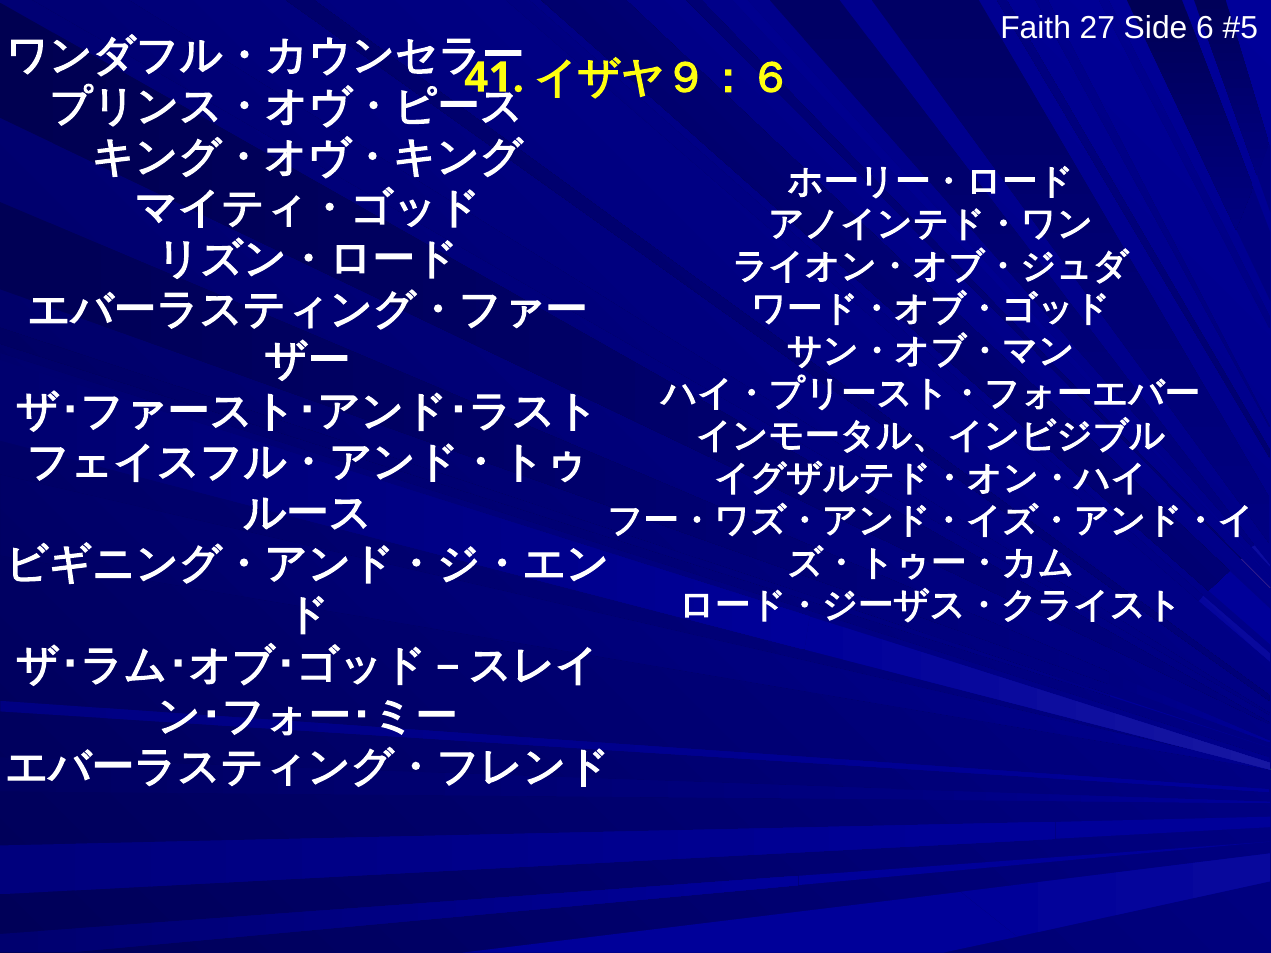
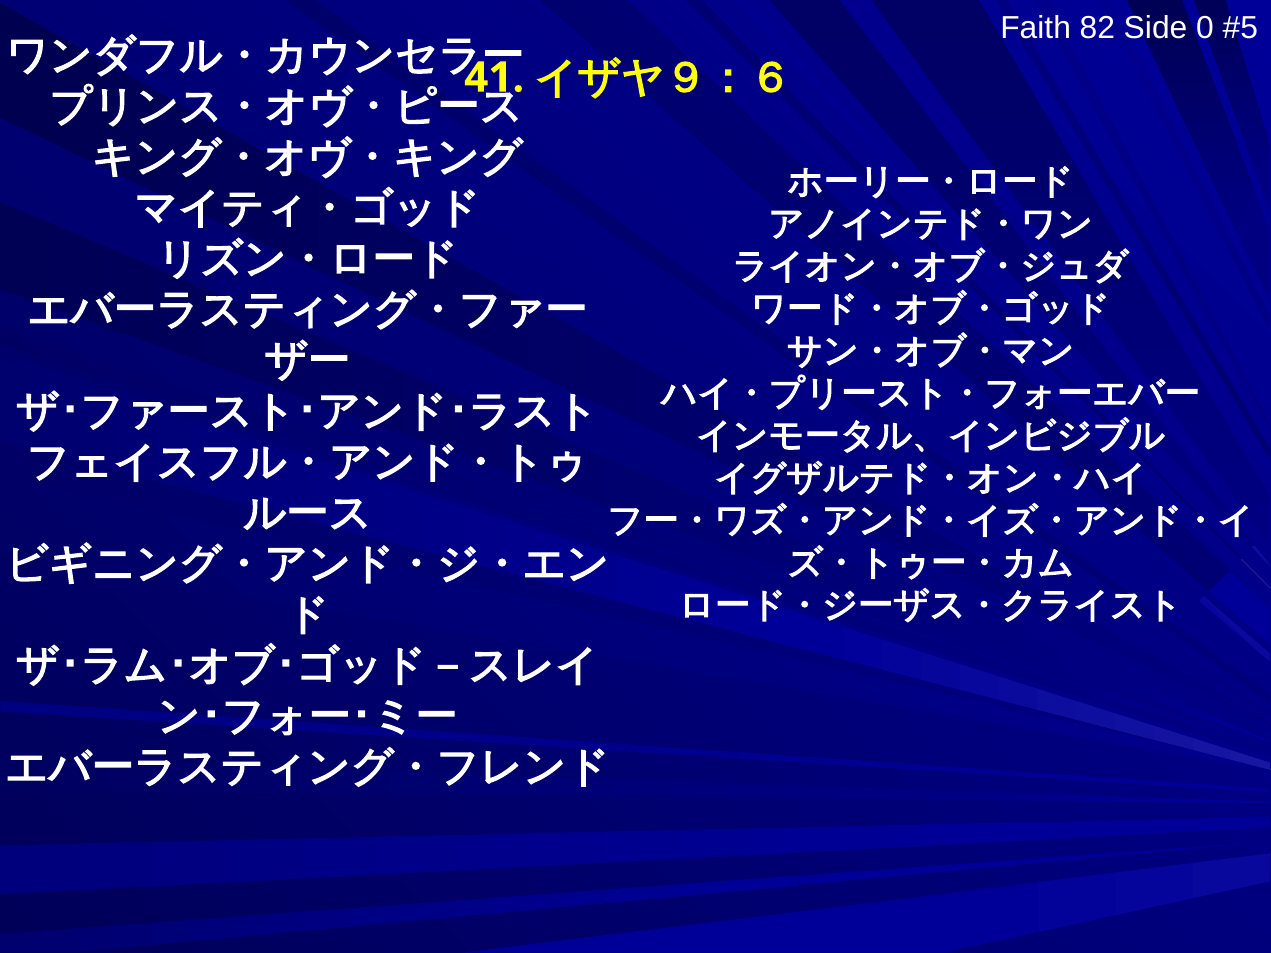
27: 27 -> 82 (1097, 28)
6: 6 -> 0 (1205, 28)
